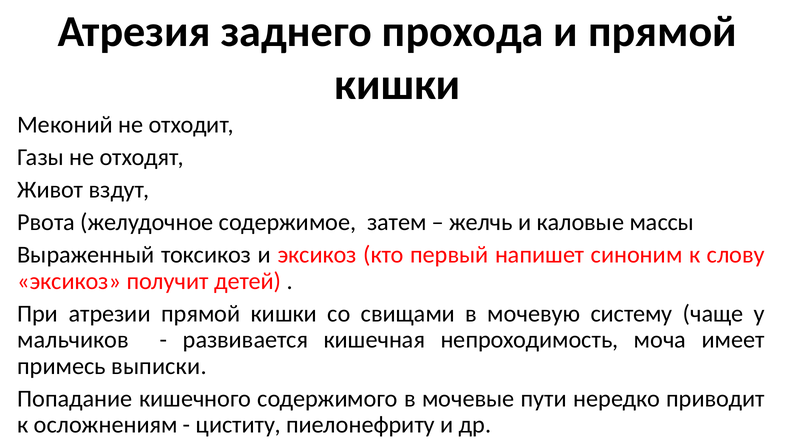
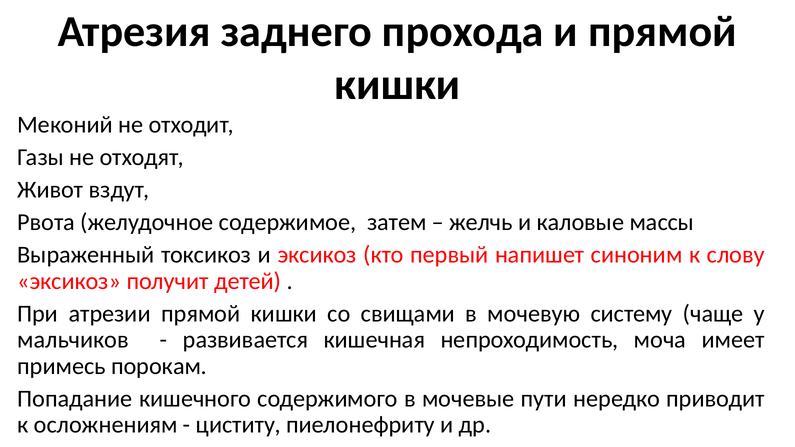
выписки: выписки -> порокам (159, 366)
